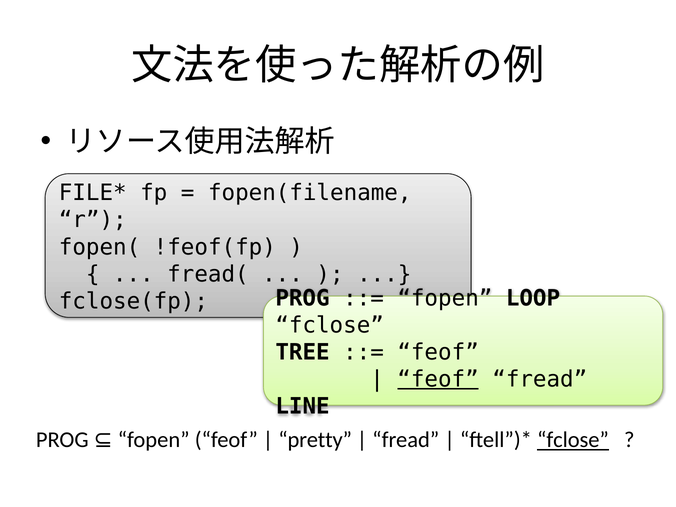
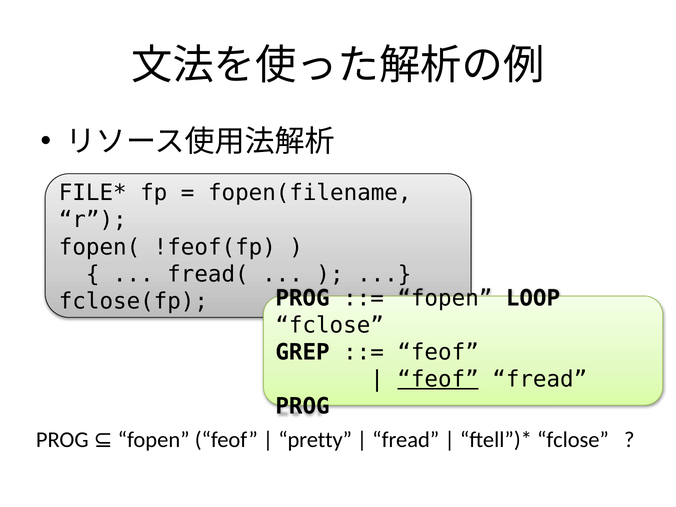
TREE: TREE -> GREP (303, 352)
LINE: LINE -> PROG (303, 406)
fclose underline: present -> none (573, 440)
